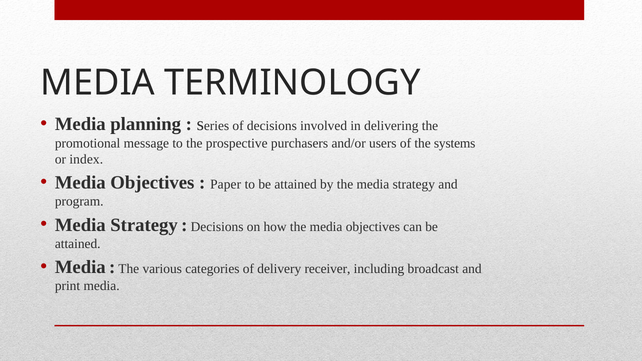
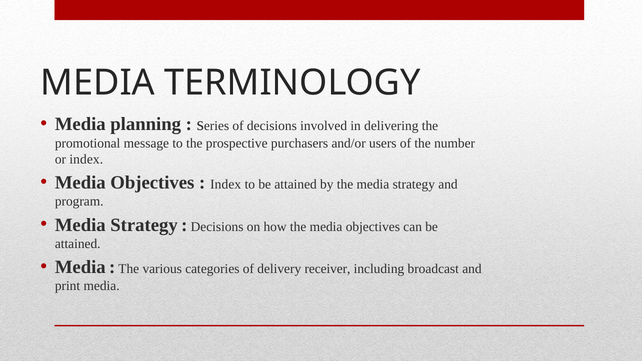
systems: systems -> number (455, 143)
Paper: Paper -> Index (226, 184)
